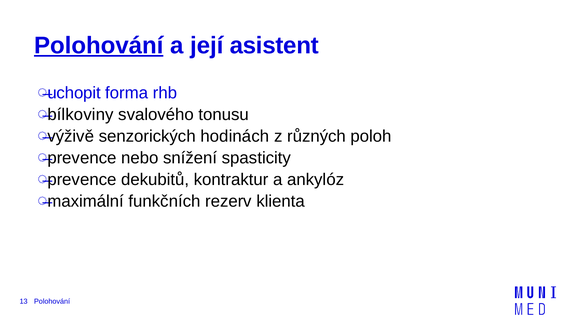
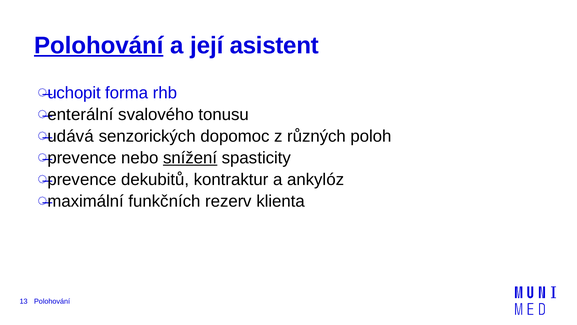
bílkoviny: bílkoviny -> enterální (80, 114)
výživě: výživě -> udává (71, 136)
hodinách: hodinách -> dopomoc (235, 136)
snížení underline: none -> present (190, 158)
